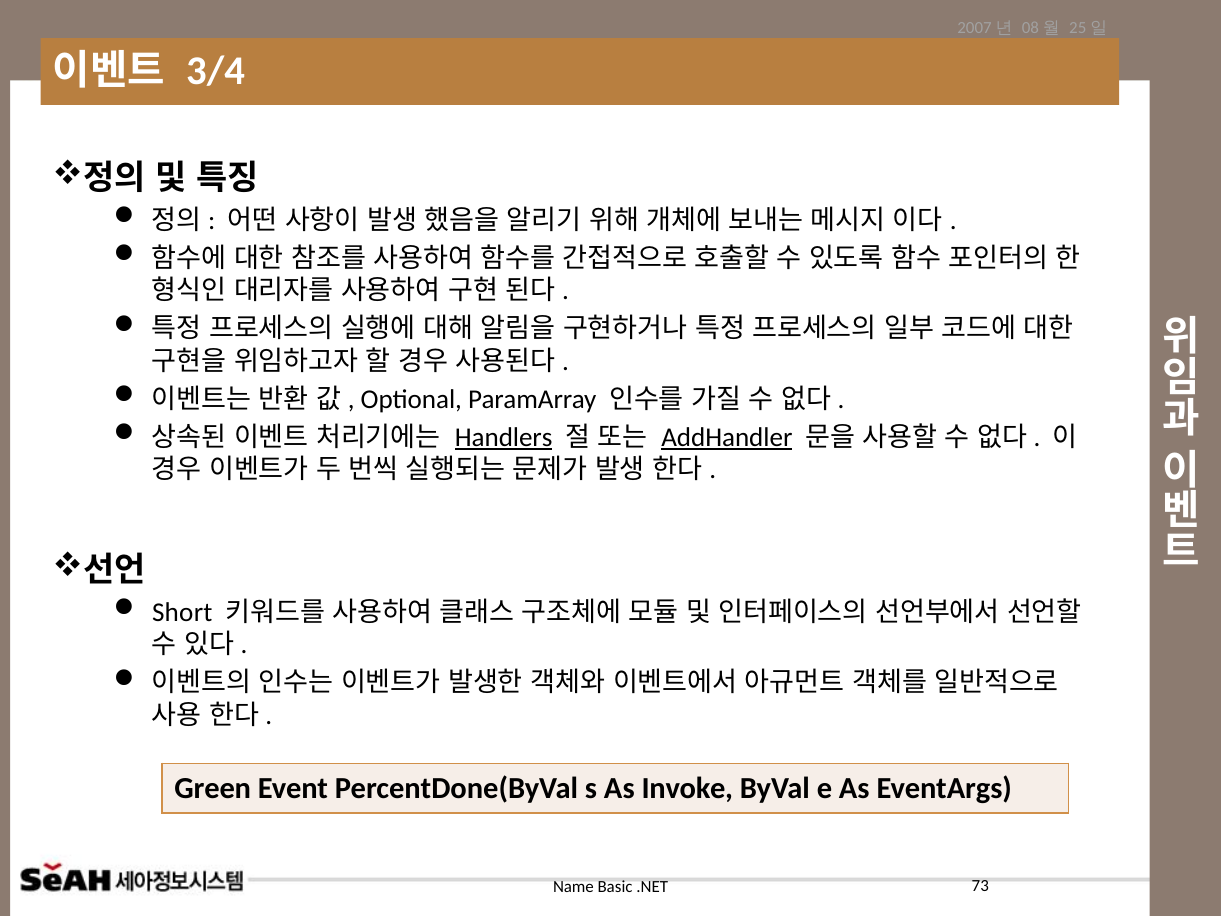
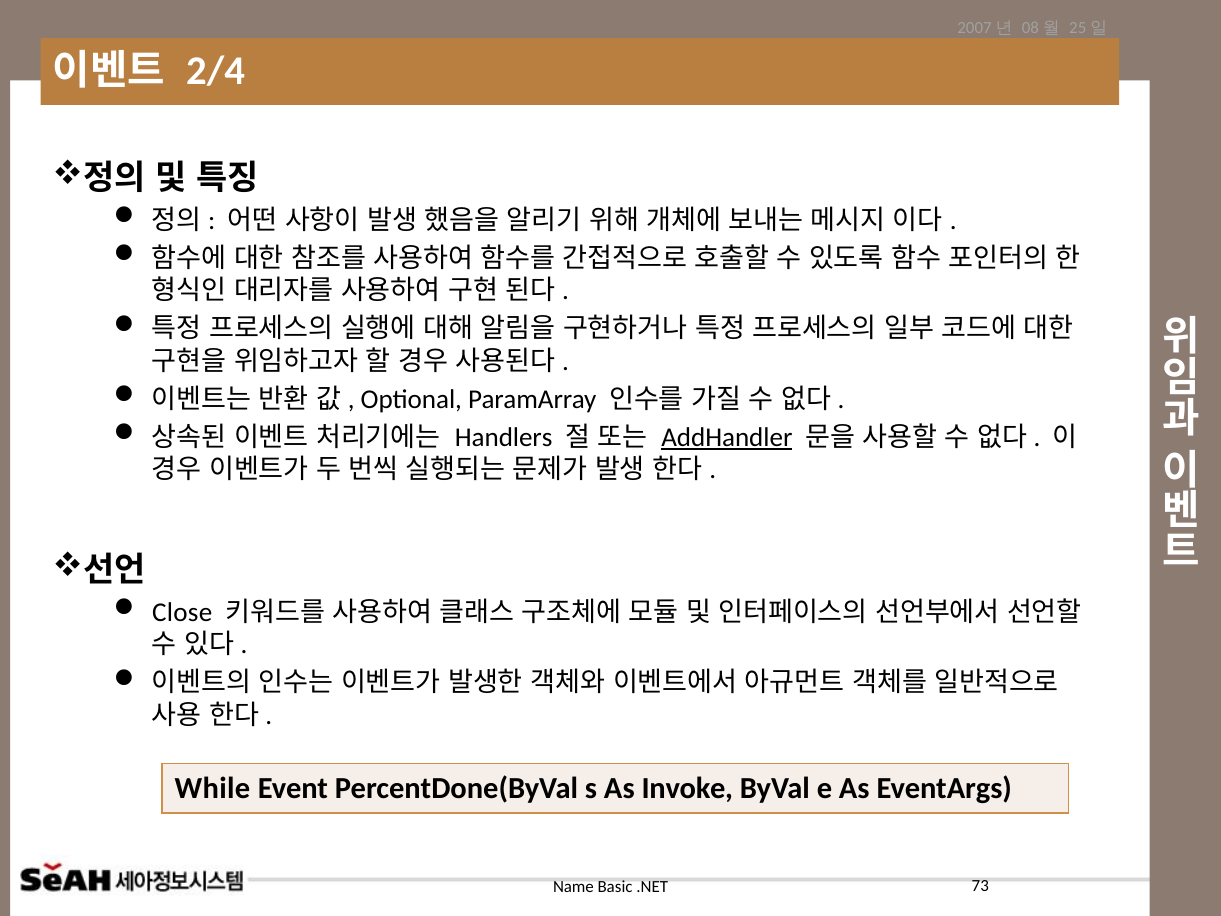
3/4: 3/4 -> 2/4 (216, 71)
Handlers underline: present -> none (504, 437)
Short: Short -> Close (182, 612)
Green: Green -> While (212, 788)
